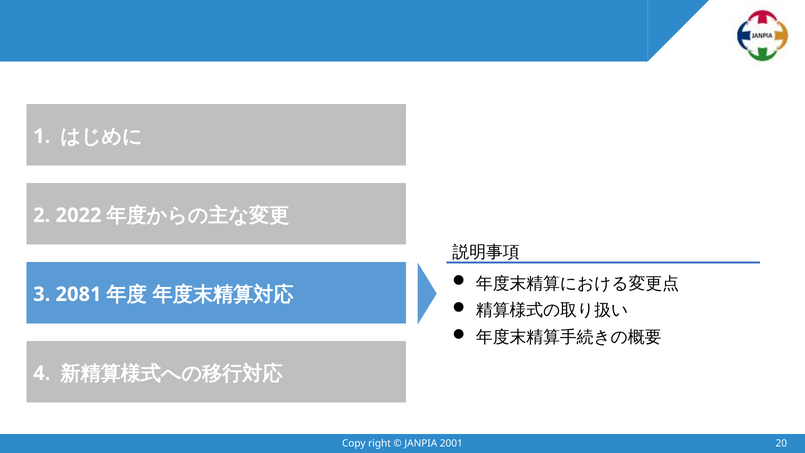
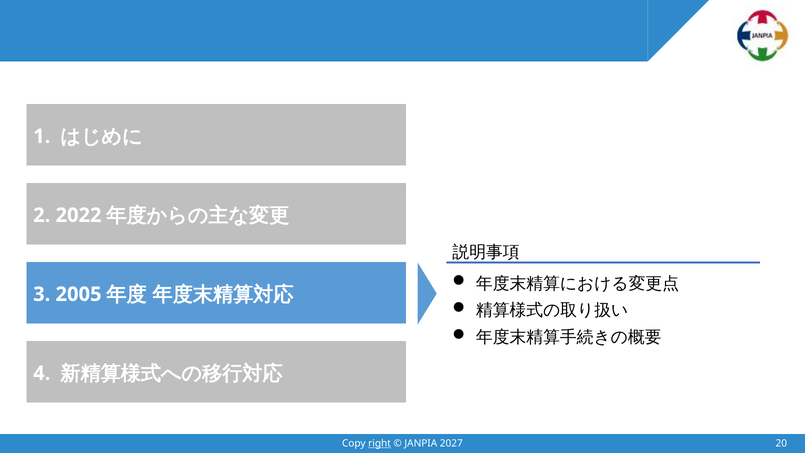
2081: 2081 -> 2005 (79, 294)
right underline: none -> present (380, 443)
2001: 2001 -> 2027 (451, 443)
